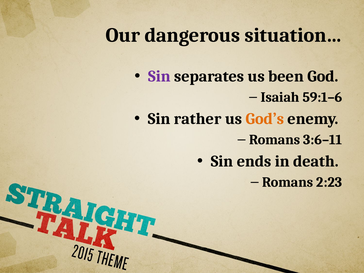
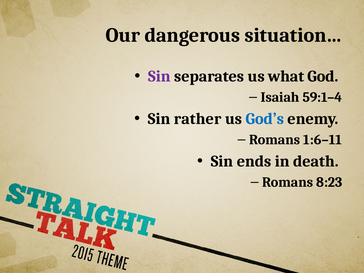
been: been -> what (286, 76)
59:1–6: 59:1–6 -> 59:1–4 (322, 97)
God’s colour: orange -> blue (265, 119)
3:6–11: 3:6–11 -> 1:6–11 (323, 140)
2:23: 2:23 -> 8:23 (329, 182)
